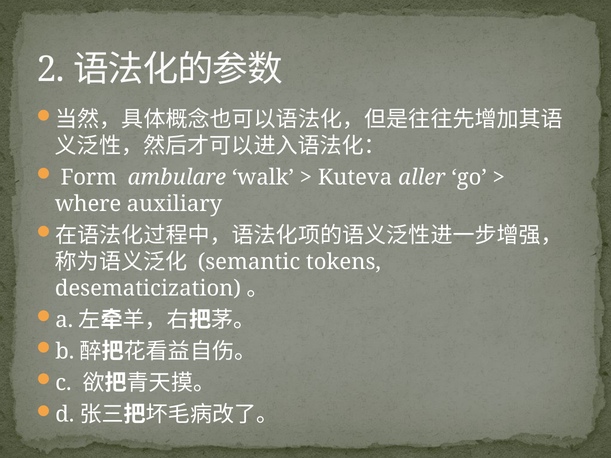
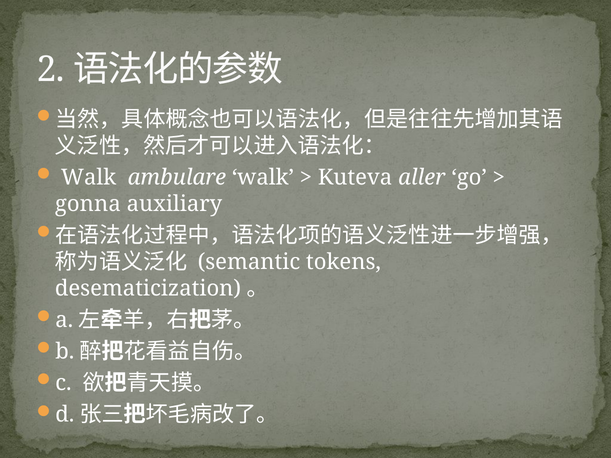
Form: Form -> Walk (89, 178)
where: where -> gonna (88, 204)
